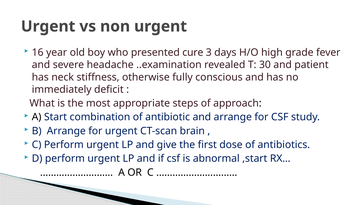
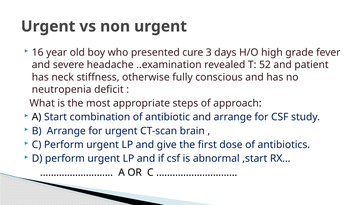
30: 30 -> 52 (265, 65)
immediately: immediately -> neutropenia (62, 89)
